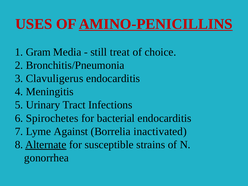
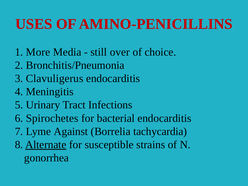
AMINO-PENICILLINS underline: present -> none (156, 24)
Gram: Gram -> More (38, 52)
treat: treat -> over (120, 52)
inactivated: inactivated -> tachycardia (160, 131)
